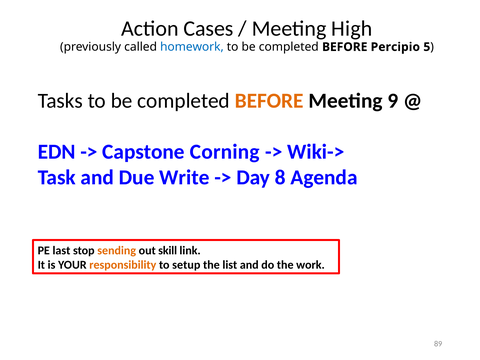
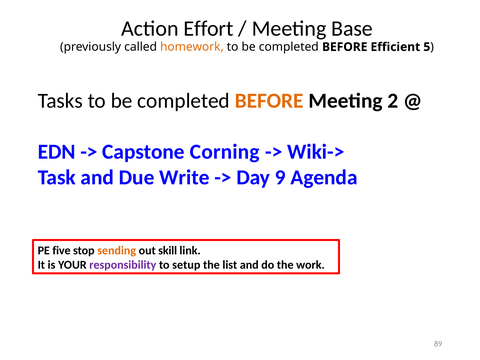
Cases: Cases -> Effort (209, 29)
High: High -> Base (352, 29)
homework colour: blue -> orange (192, 47)
Percipio: Percipio -> Efficient (395, 47)
9: 9 -> 2 (393, 101)
8: 8 -> 9 (280, 177)
last: last -> five (61, 250)
responsibility colour: orange -> purple (123, 265)
